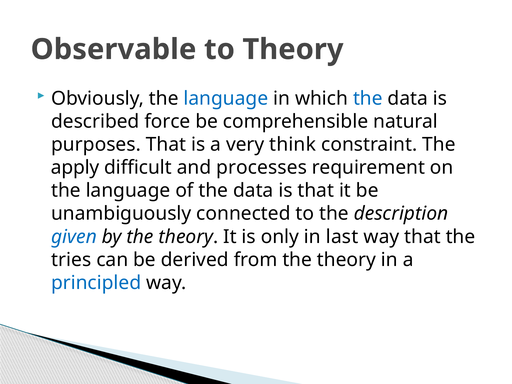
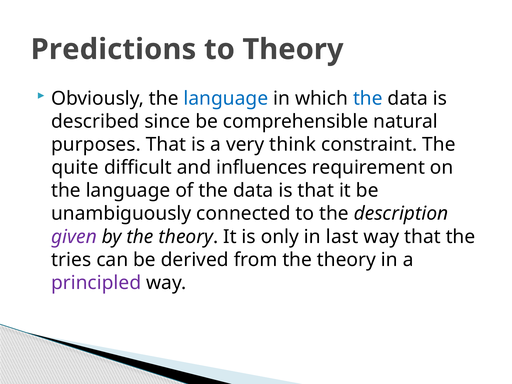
Observable: Observable -> Predictions (113, 49)
force: force -> since (167, 121)
apply: apply -> quite (75, 168)
processes: processes -> influences (262, 168)
given colour: blue -> purple (74, 237)
principled colour: blue -> purple (96, 283)
